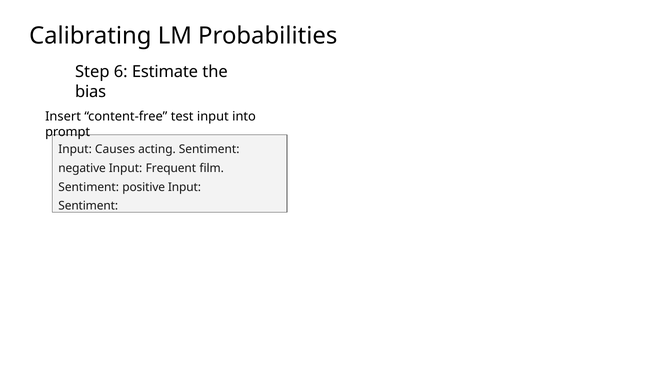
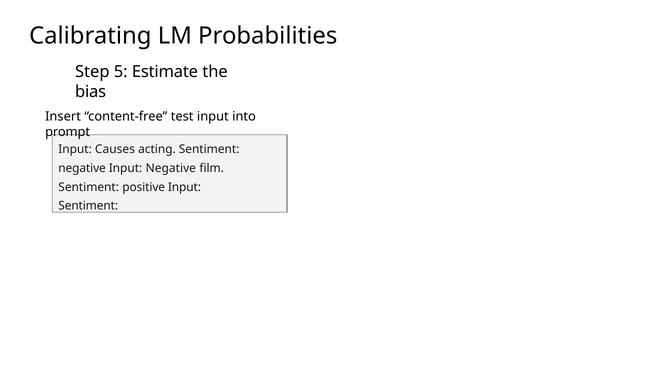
6: 6 -> 5 (121, 72)
Input Frequent: Frequent -> Negative (171, 168)
